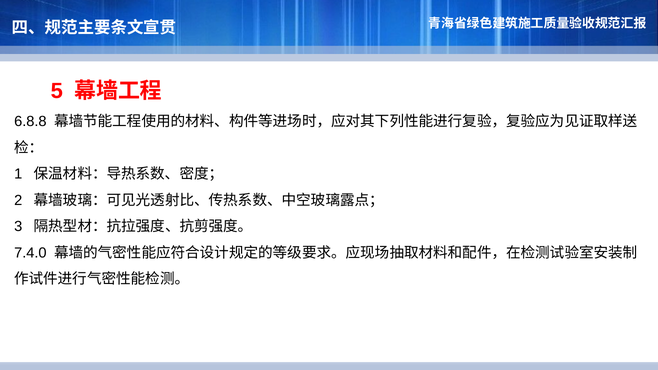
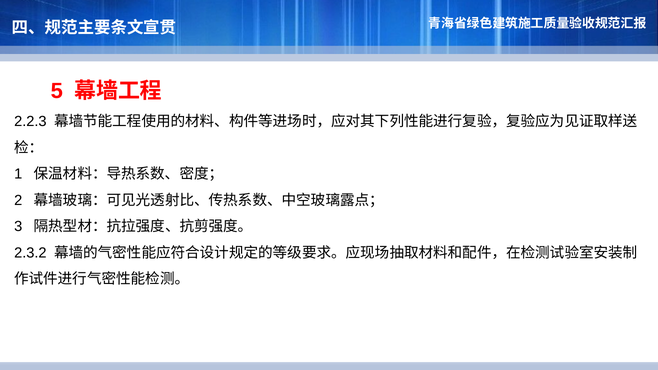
6.8.8: 6.8.8 -> 2.2.3 (30, 121)
7.4.0: 7.4.0 -> 2.3.2 (30, 253)
